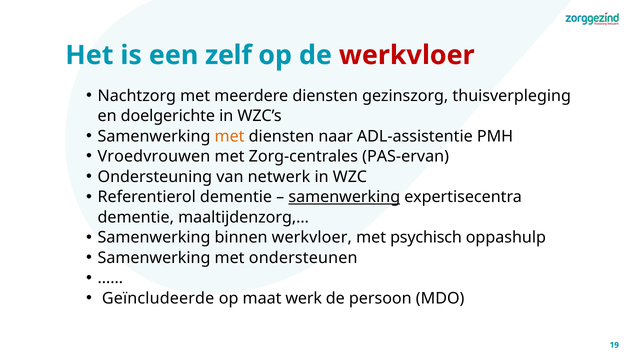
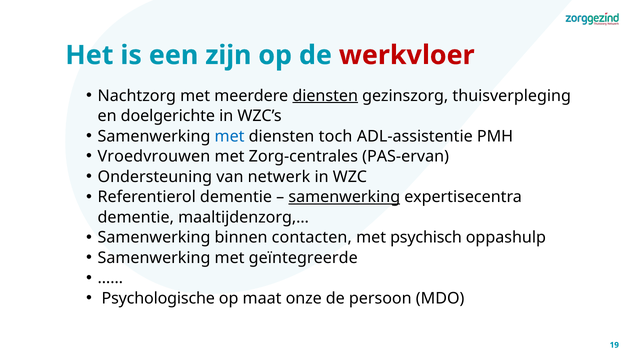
zelf: zelf -> zijn (228, 55)
diensten underline: none -> present (325, 96)
met colour: orange -> blue (230, 136)
naar: naar -> toch (336, 136)
binnen werkvloer: werkvloer -> contacten (312, 238)
ondersteunen: ondersteunen -> geïntegreerde (303, 258)
Geïncludeerde: Geïncludeerde -> Psychologische (158, 299)
werk: werk -> onze (304, 299)
